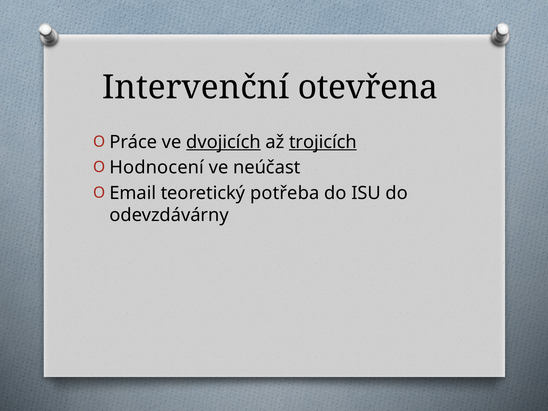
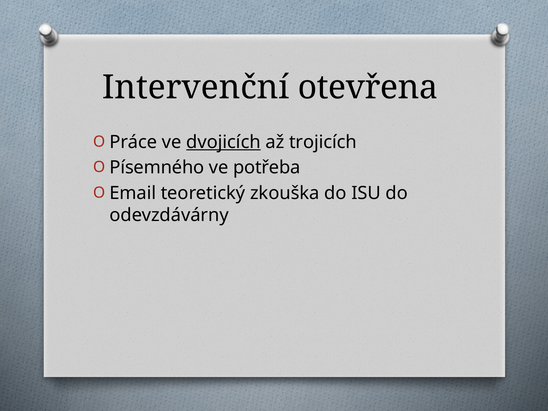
trojicích underline: present -> none (323, 142)
Hodnocení: Hodnocení -> Písemného (157, 168)
neúčast: neúčast -> potřeba (267, 168)
potřeba: potřeba -> zkouška (285, 193)
